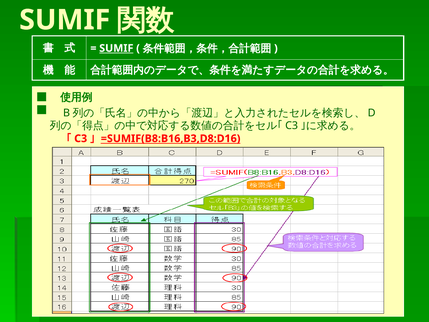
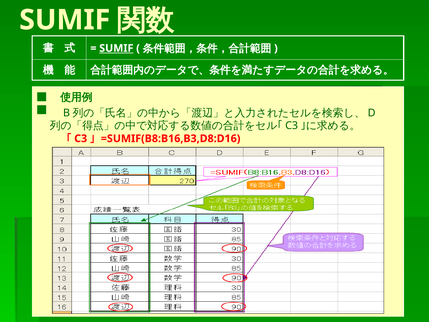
=SUMIF(B8:B16,B3,D8:D16 underline: present -> none (171, 138)
